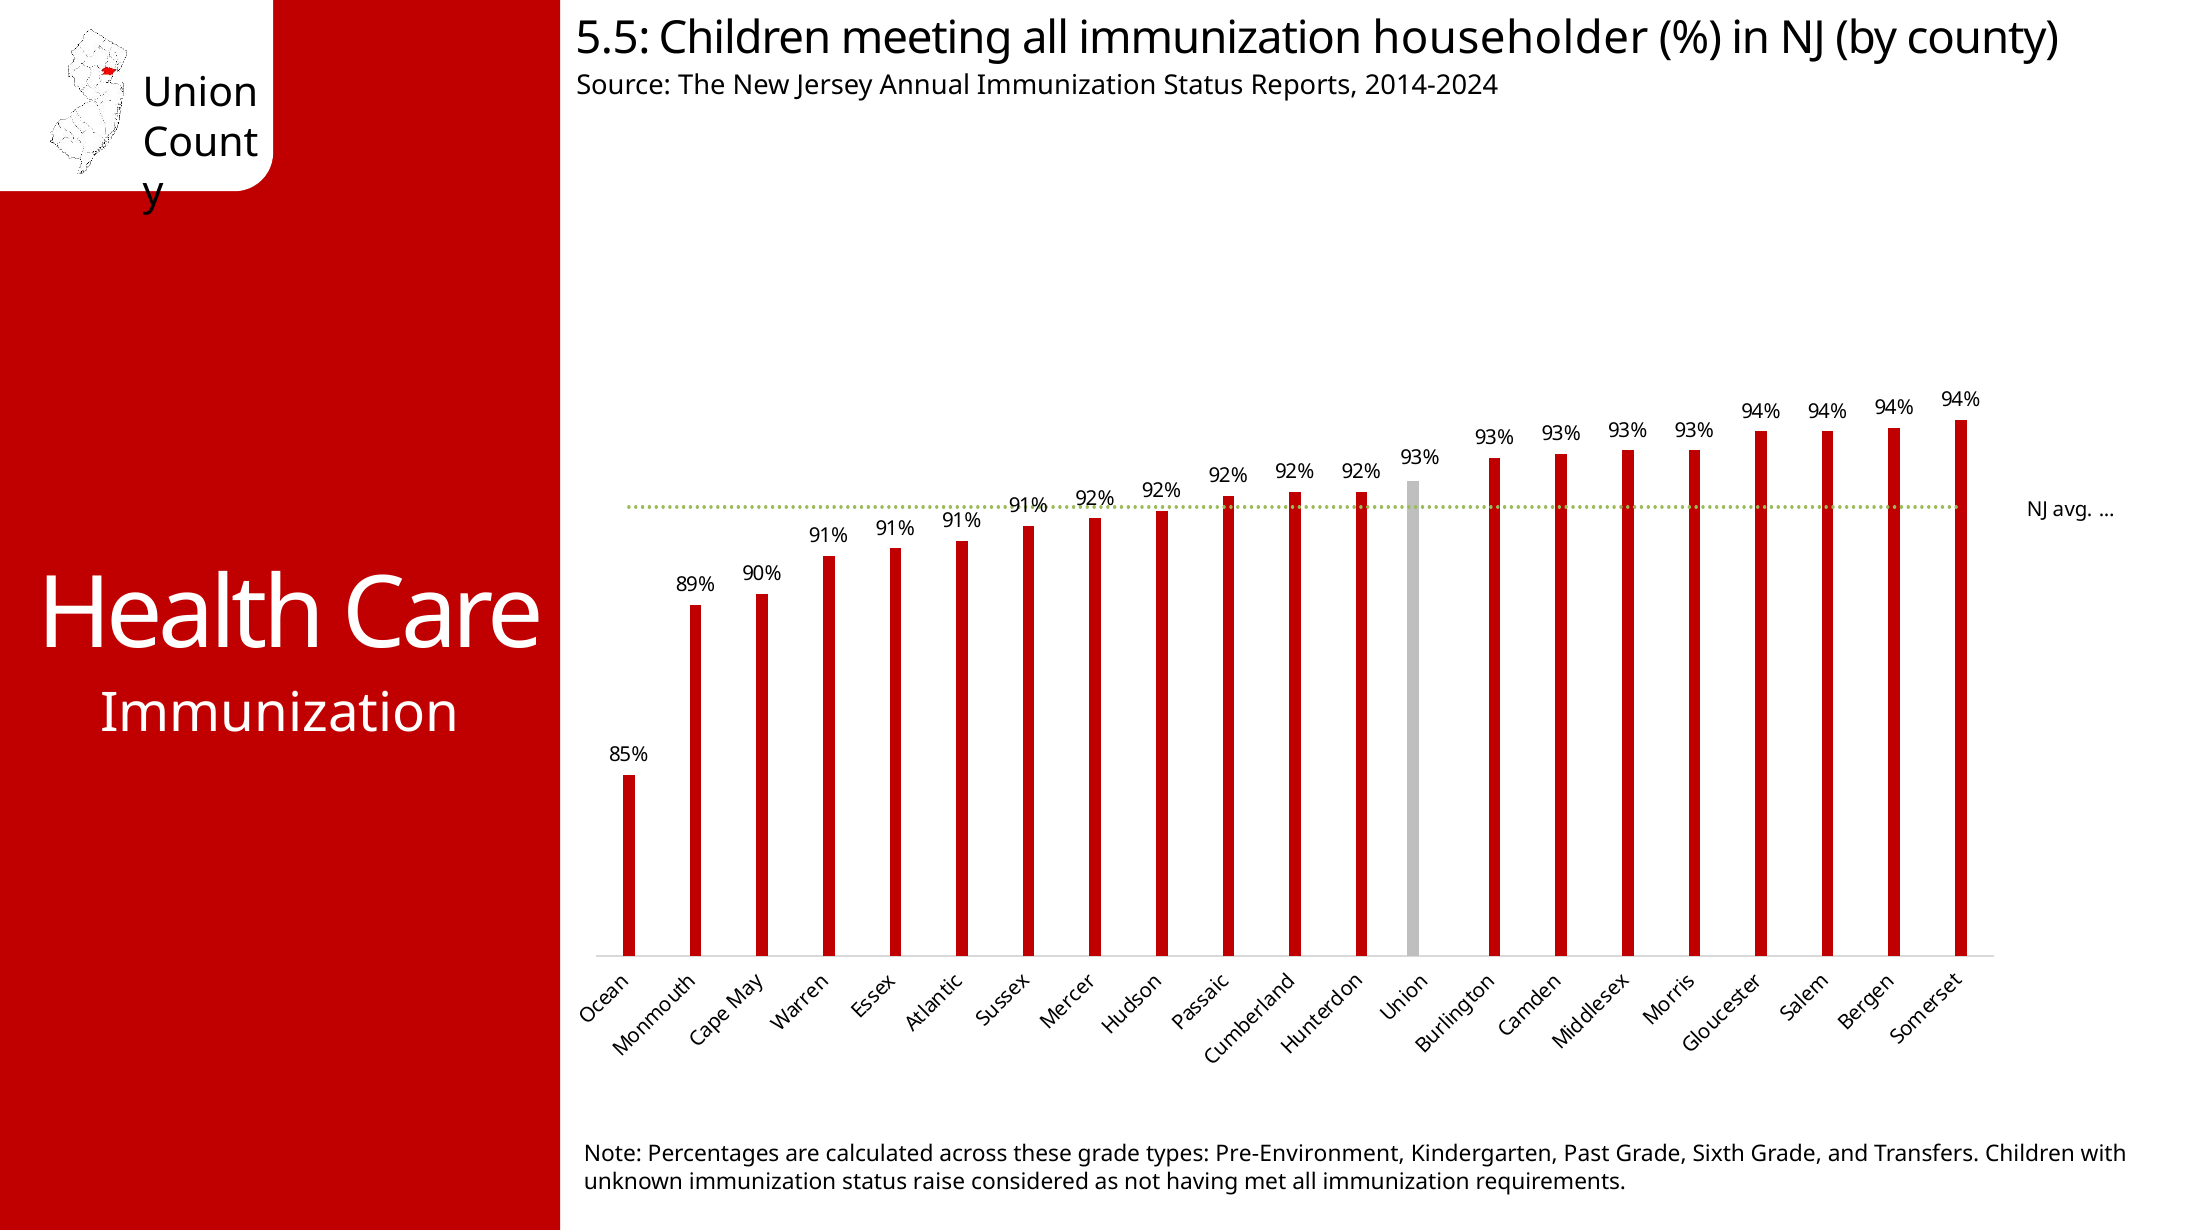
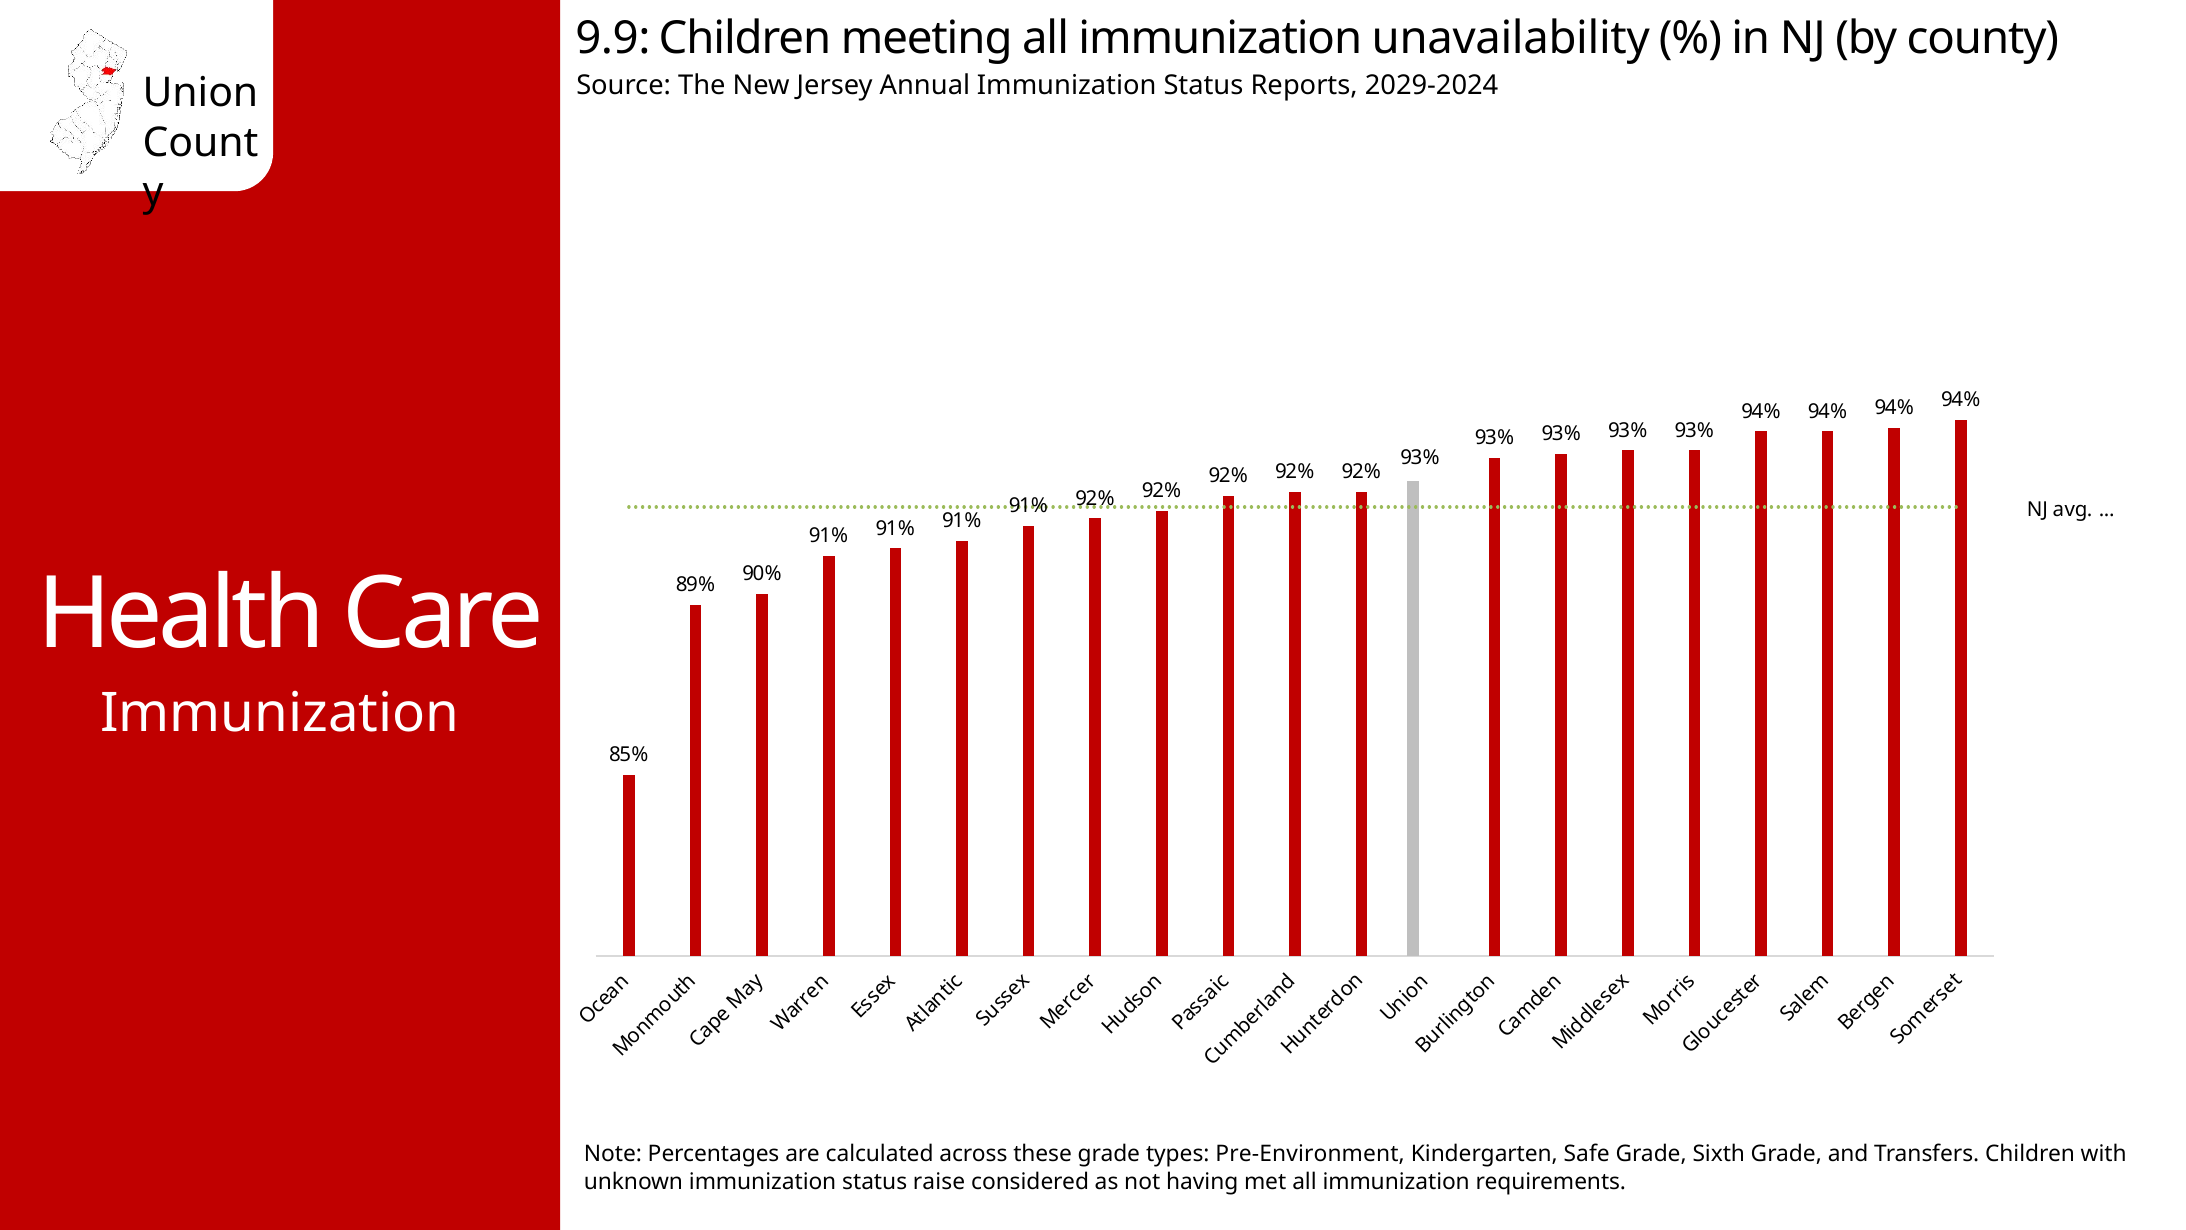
5.5: 5.5 -> 9.9 (613, 39)
householder: householder -> unavailability (1511, 39)
2014-2024: 2014-2024 -> 2029-2024 (1432, 86)
Past: Past -> Safe (1587, 1154)
